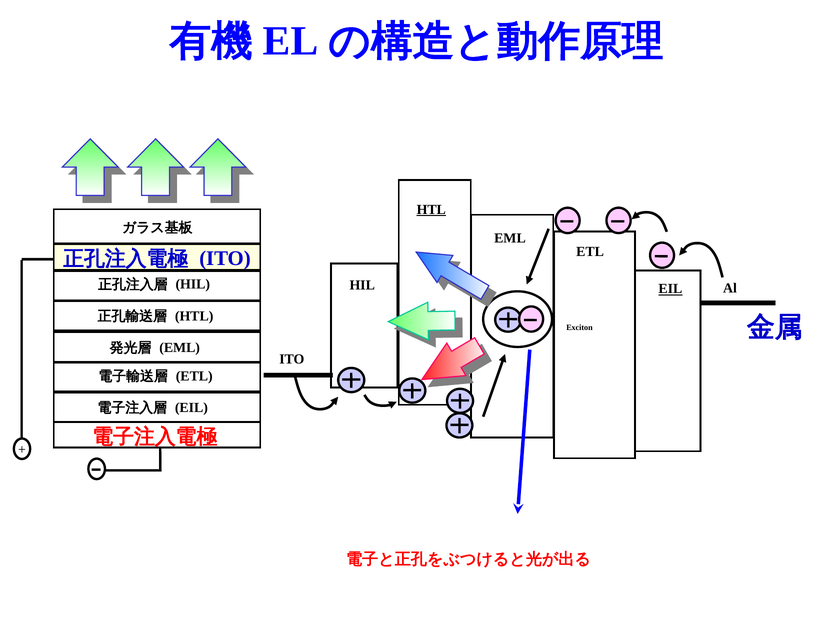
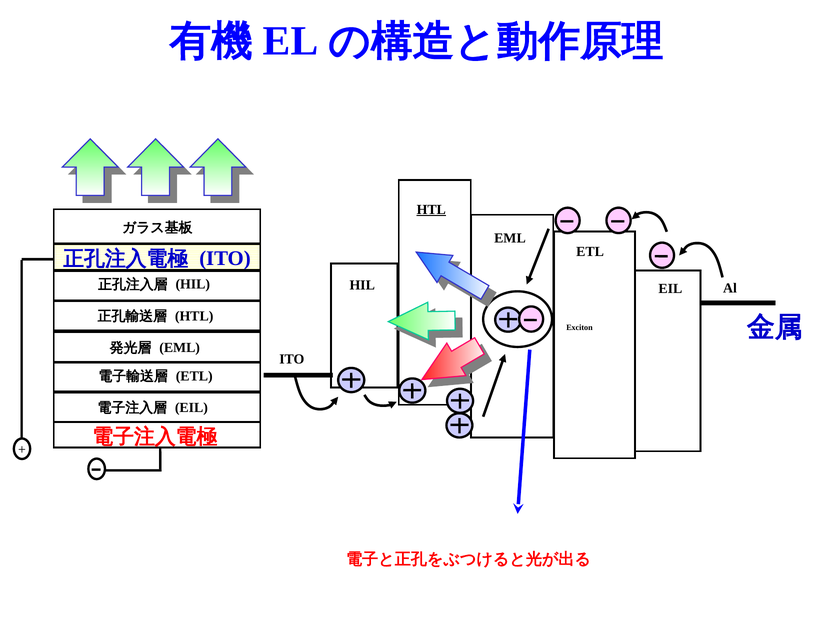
EIL underline: present -> none (670, 289)
